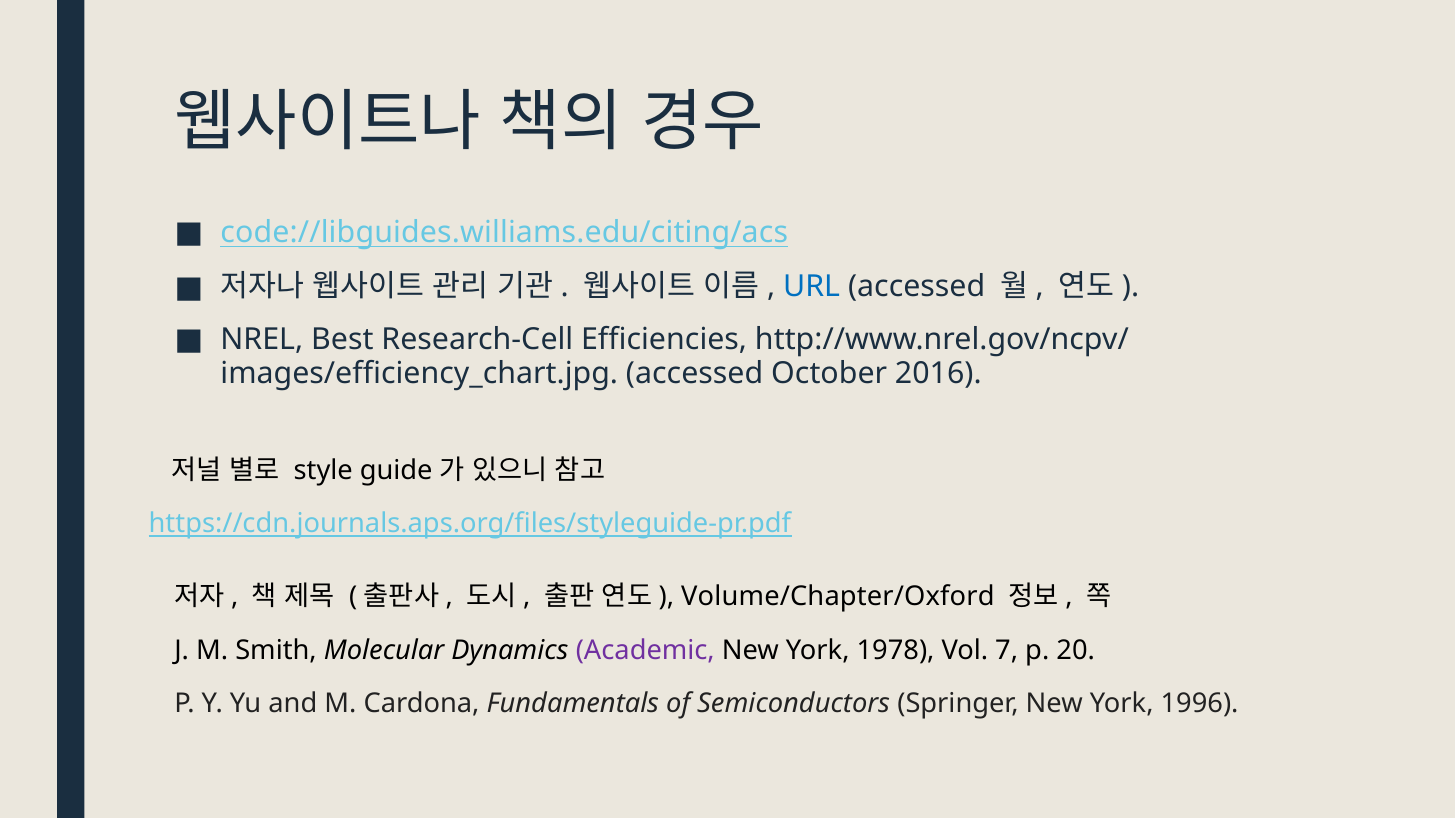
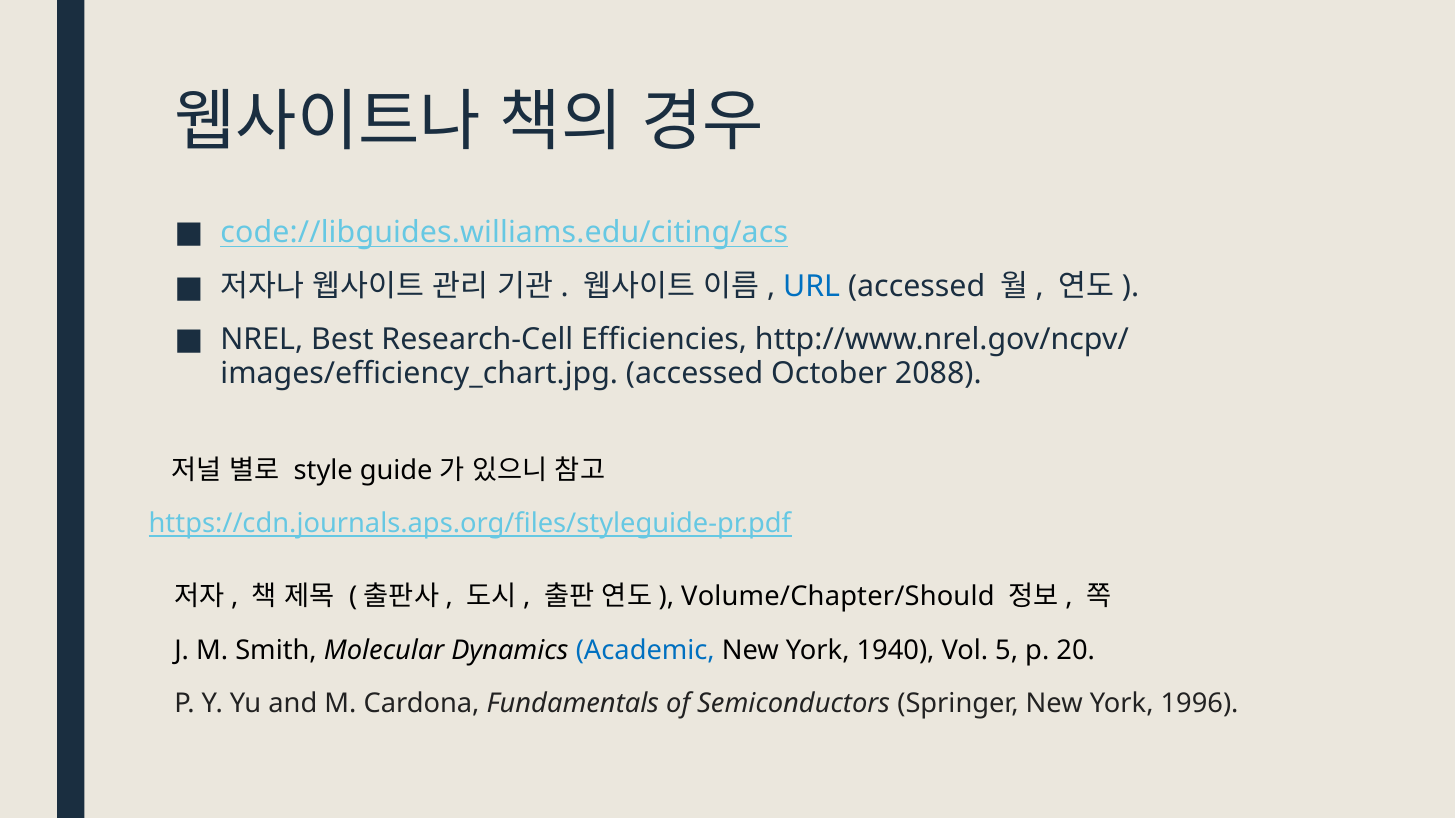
2016: 2016 -> 2088 (938, 374)
Volume/Chapter/Oxford: Volume/Chapter/Oxford -> Volume/Chapter/Should (838, 597)
Academic colour: purple -> blue (645, 650)
1978: 1978 -> 1940 (896, 650)
7: 7 -> 5 (1007, 650)
